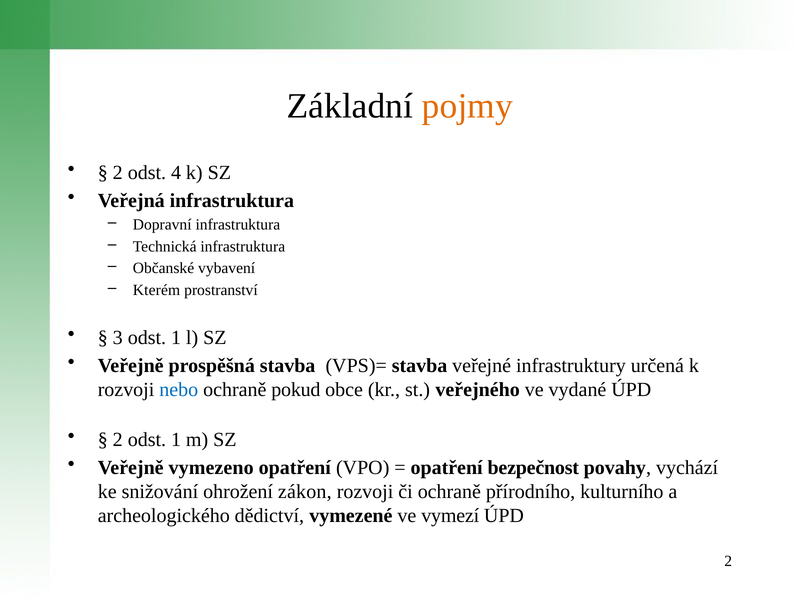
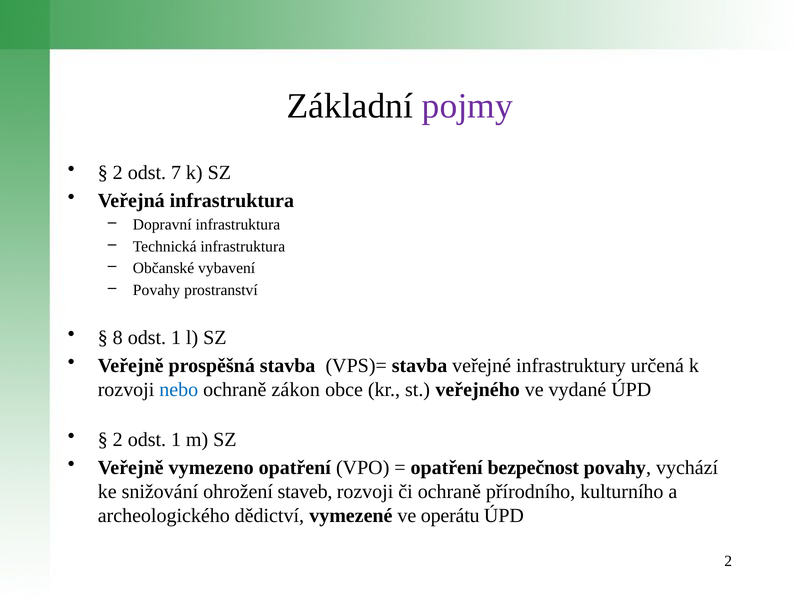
pojmy colour: orange -> purple (467, 106)
4: 4 -> 7 (176, 172)
Kterém: Kterém -> Povahy (156, 290)
3: 3 -> 8 (118, 338)
pokud: pokud -> zákon (296, 390)
zákon: zákon -> staveb (305, 491)
vymezí: vymezí -> operátu (450, 515)
